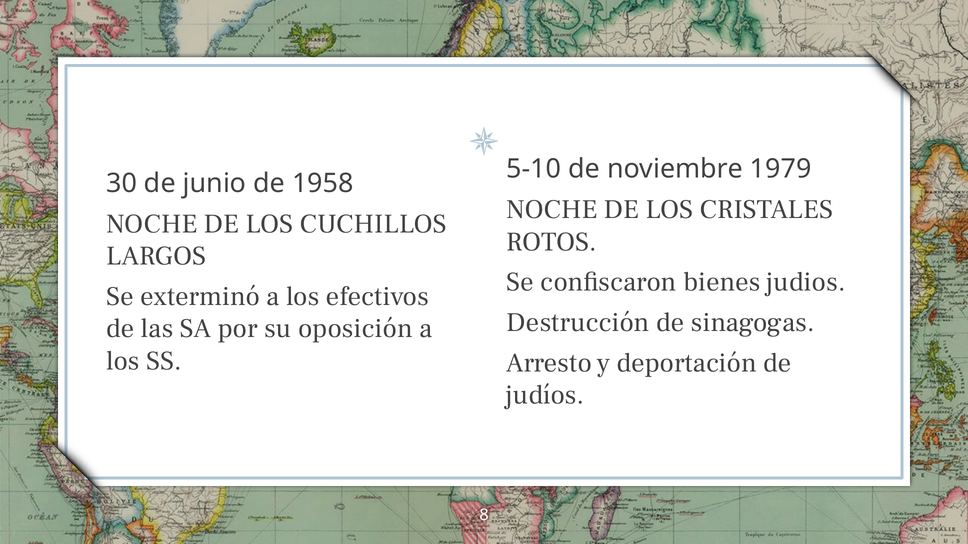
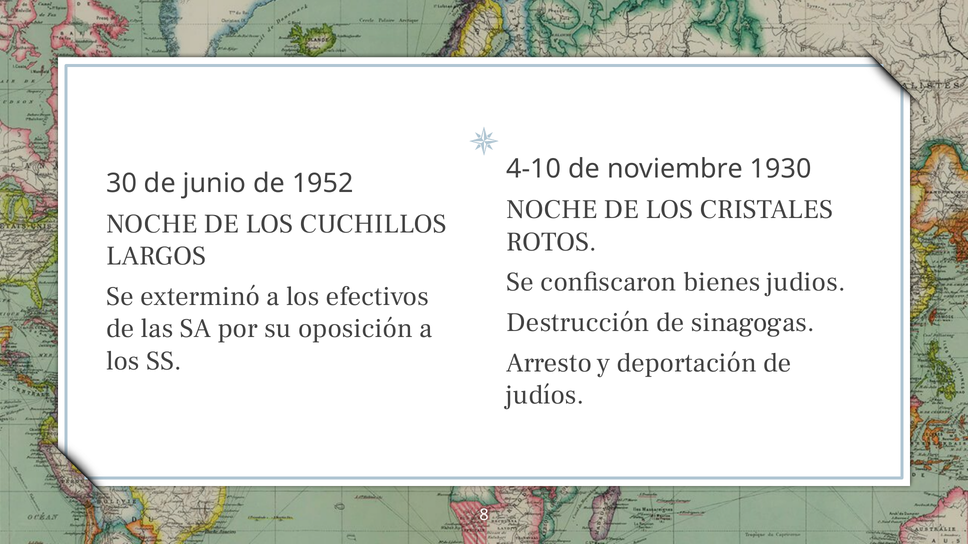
5-10: 5-10 -> 4-10 (534, 169)
1979: 1979 -> 1930 (781, 169)
1958: 1958 -> 1952 (323, 184)
